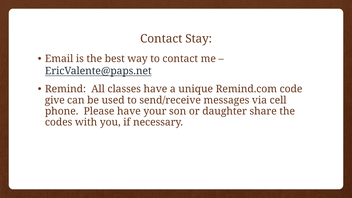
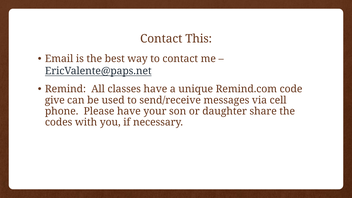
Stay: Stay -> This (199, 39)
